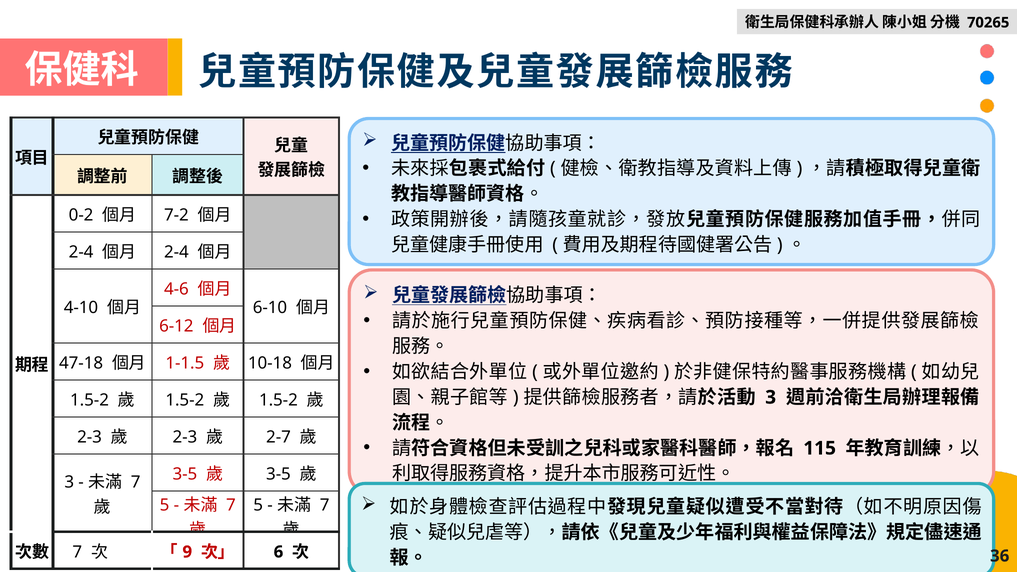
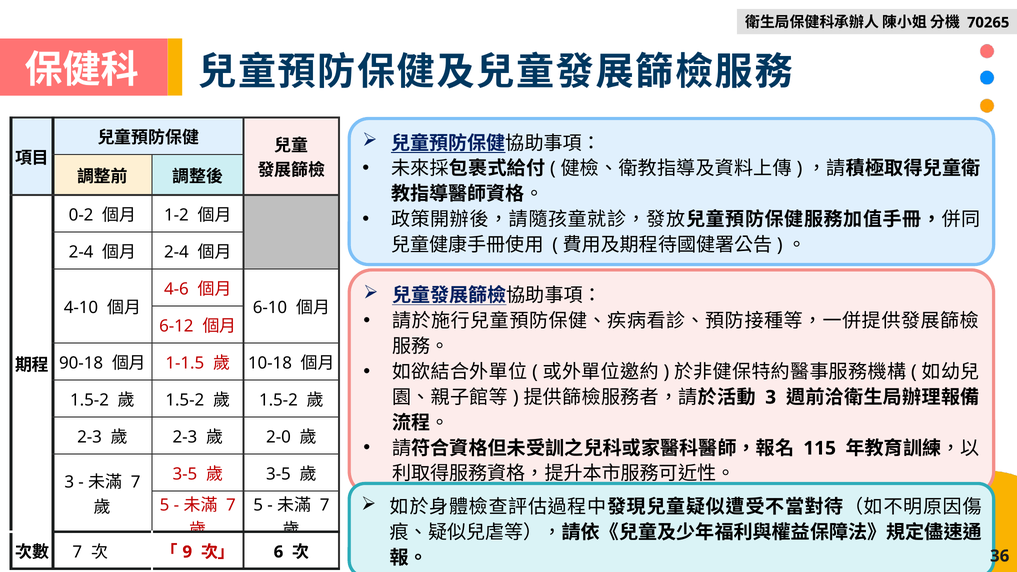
7-2: 7-2 -> 1-2 (176, 215)
47-18: 47-18 -> 90-18 (81, 363)
2-7: 2-7 -> 2-0 (278, 437)
